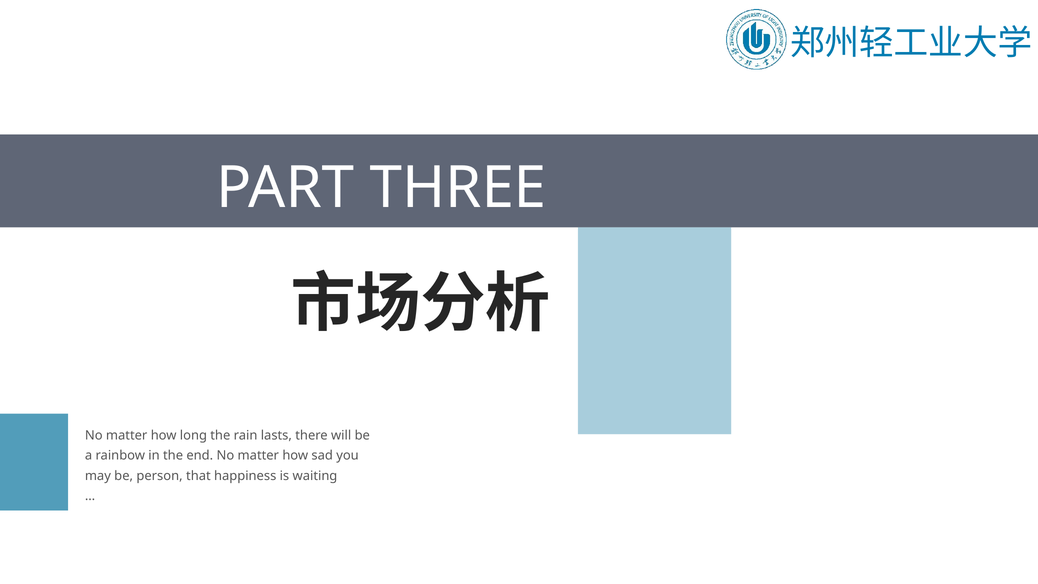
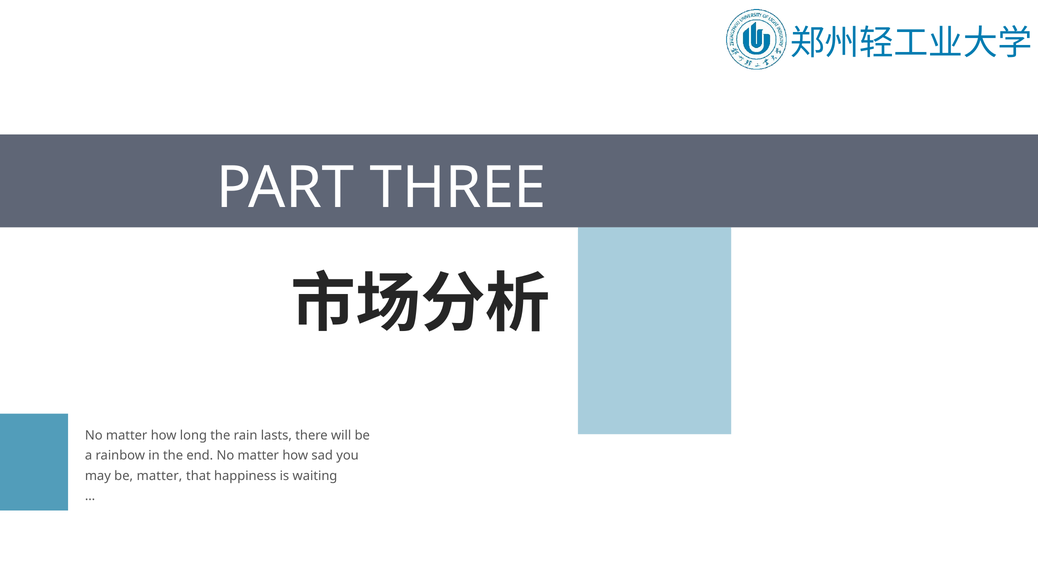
be person: person -> matter (159, 476)
